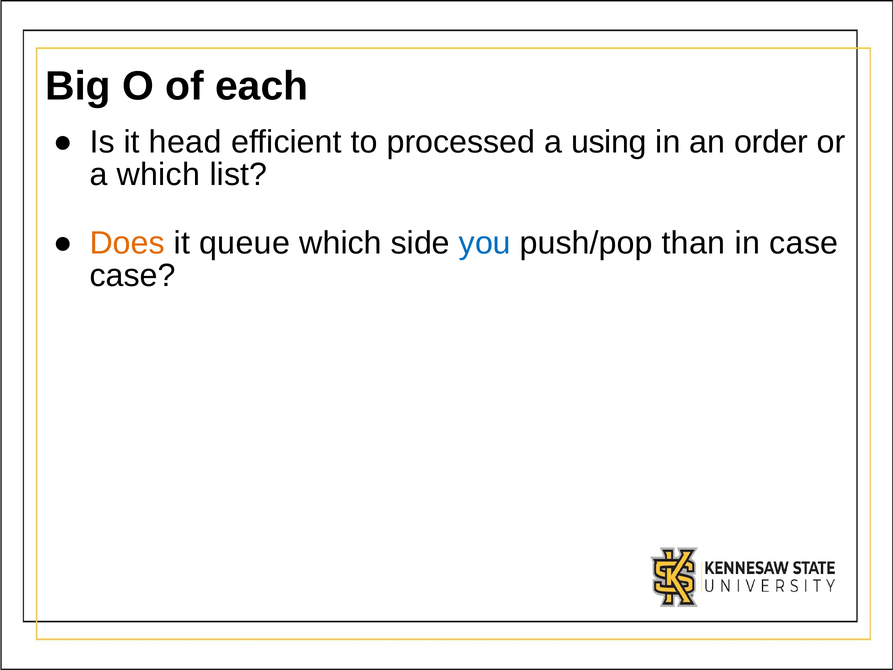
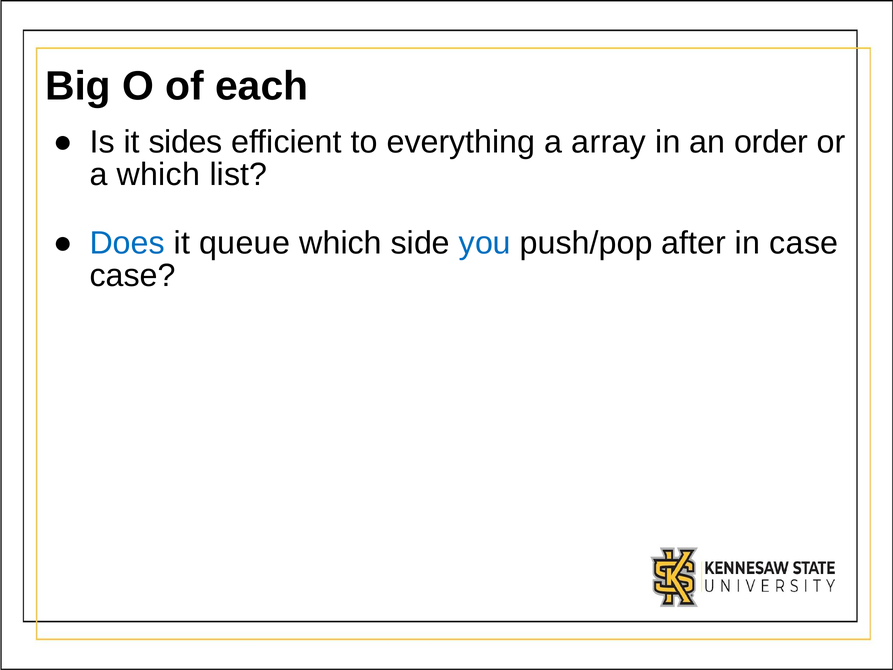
head: head -> sides (186, 142)
processed: processed -> everything (461, 142)
using: using -> array (609, 142)
Does colour: orange -> blue (127, 243)
than: than -> after (694, 243)
